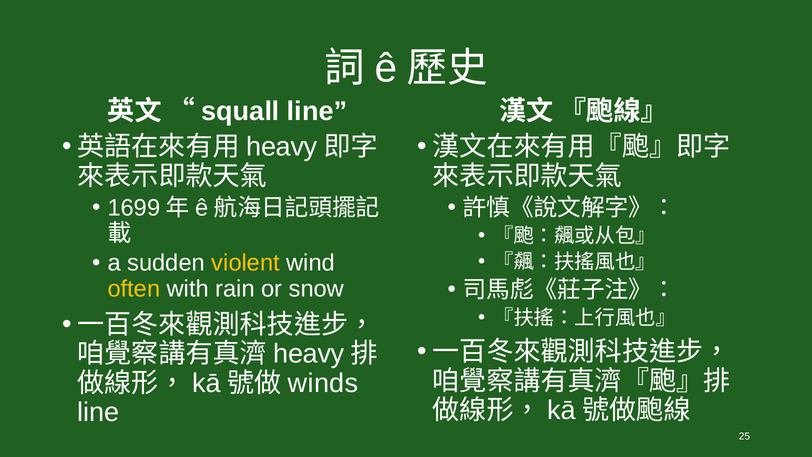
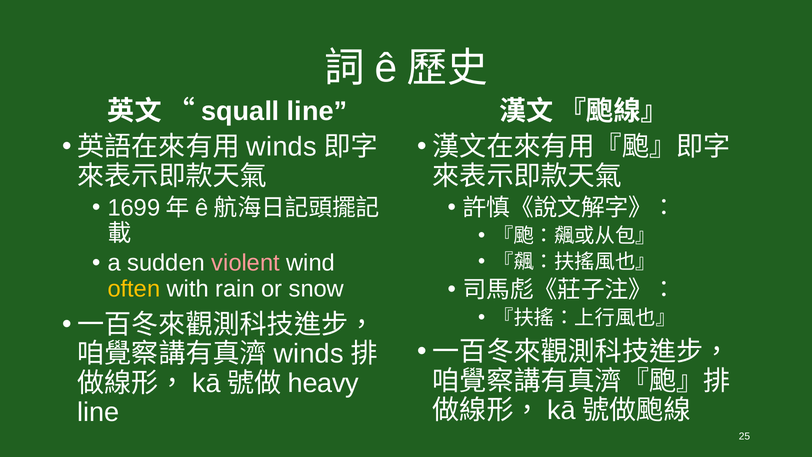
heavy: heavy -> winds (282, 147)
violent colour: yellow -> pink (246, 263)
heavy: heavy -> winds (309, 354)
winds: winds -> heavy (323, 383)
